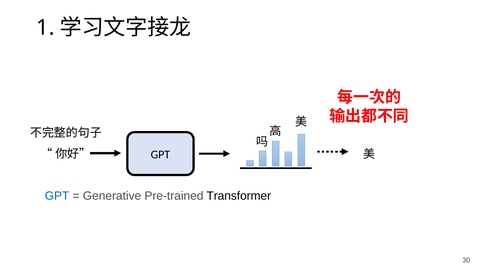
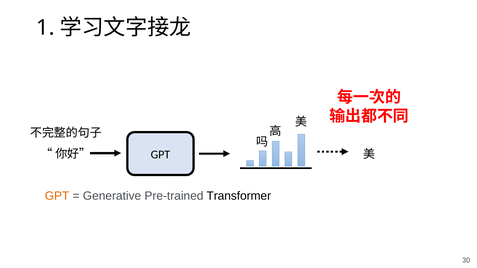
GPT colour: blue -> orange (57, 196)
